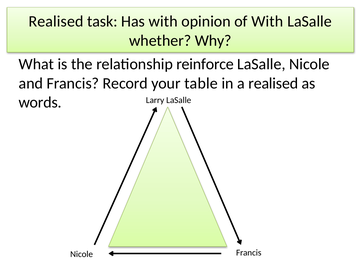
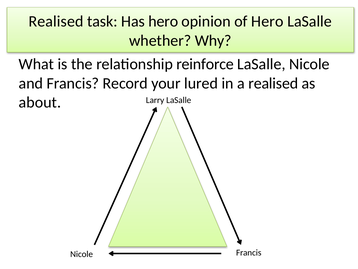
Has with: with -> hero (163, 21)
of With: With -> Hero (267, 21)
table: table -> lured (201, 83)
words: words -> about (40, 102)
